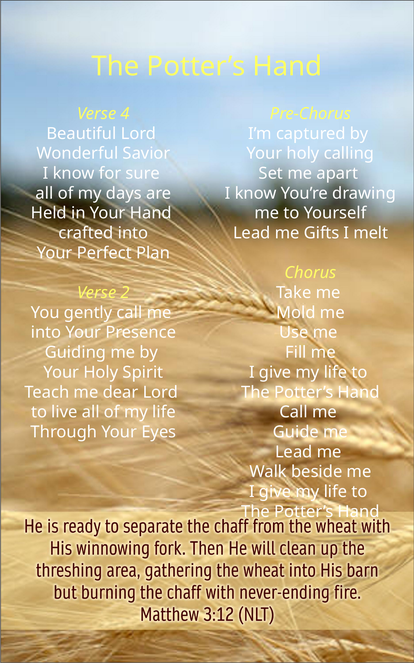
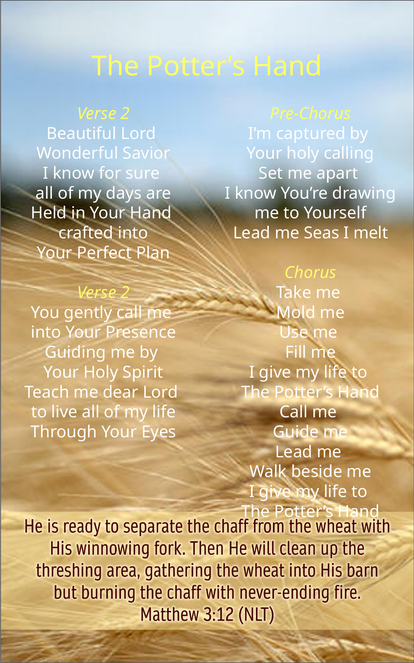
4: 4 -> 2 (125, 114)
Gifts: Gifts -> Seas (322, 233)
